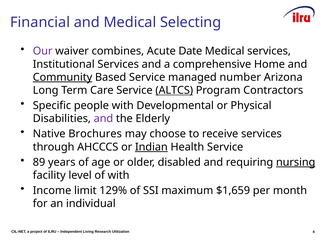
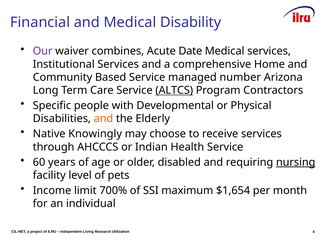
Selecting: Selecting -> Disability (191, 22)
Community underline: present -> none (63, 77)
and colour: purple -> orange (103, 118)
Brochures: Brochures -> Knowingly (95, 134)
Indian underline: present -> none (151, 147)
89: 89 -> 60 (39, 162)
of with: with -> pets (119, 175)
129%: 129% -> 700% (113, 190)
$1,659: $1,659 -> $1,654 (233, 190)
